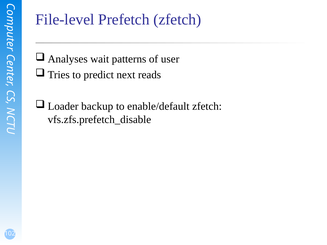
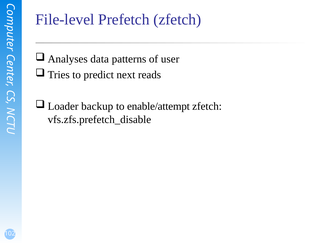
wait: wait -> data (100, 59)
enable/default: enable/default -> enable/attempt (158, 107)
